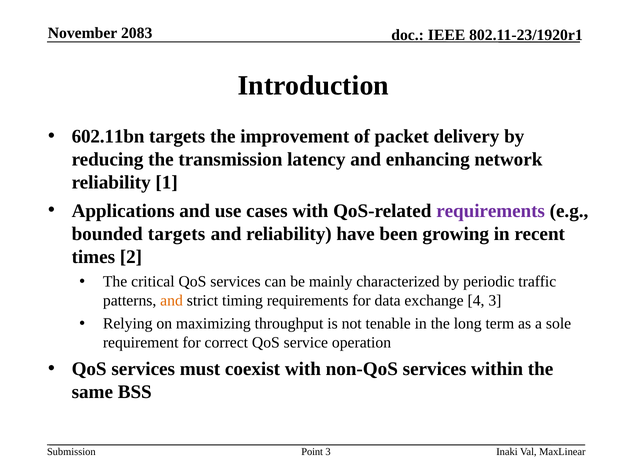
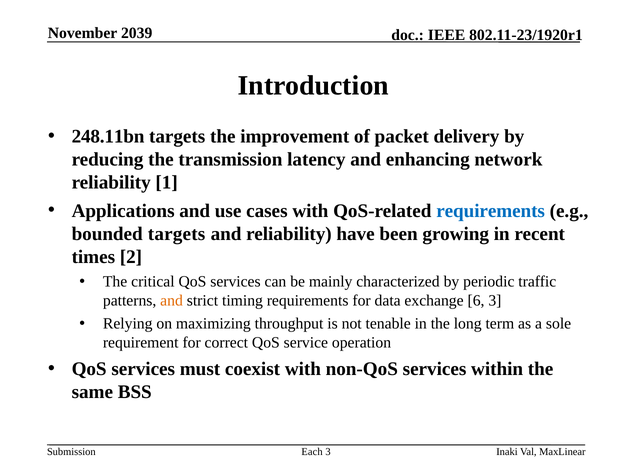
2083: 2083 -> 2039 (137, 33)
602.11bn: 602.11bn -> 248.11bn (108, 136)
requirements colour: purple -> blue (491, 210)
4: 4 -> 6 (476, 300)
Point: Point -> Each (312, 451)
